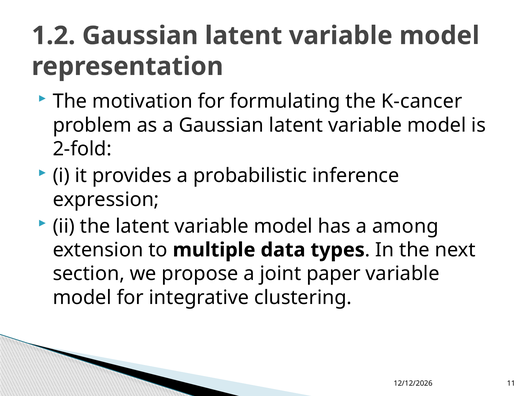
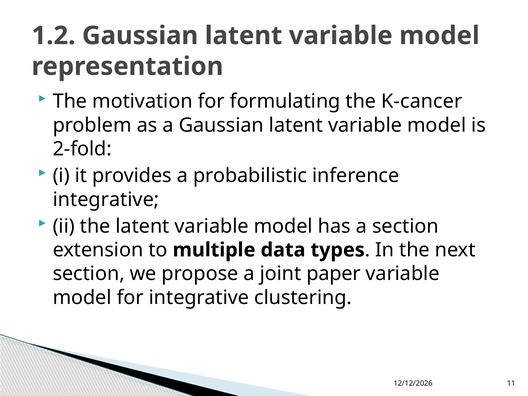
expression: expression -> integrative (106, 199)
a among: among -> section (405, 226)
